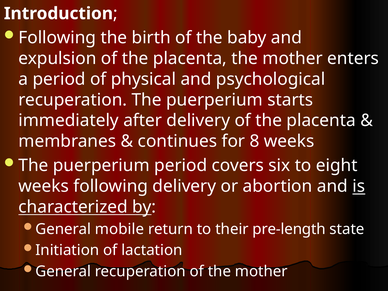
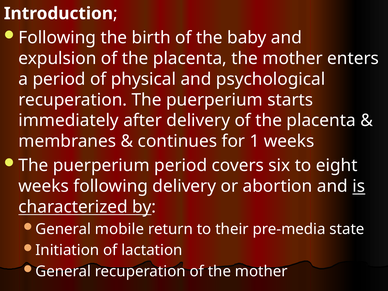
8: 8 -> 1 (254, 141)
pre-length: pre-length -> pre-media (289, 229)
